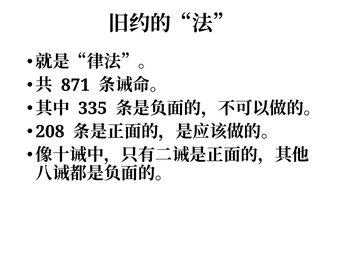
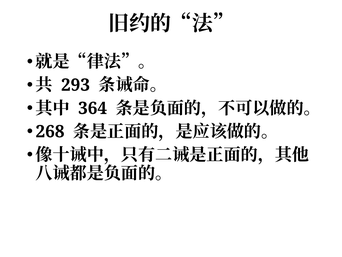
871: 871 -> 293 (75, 85)
335: 335 -> 364 (93, 108)
208: 208 -> 268 (50, 131)
